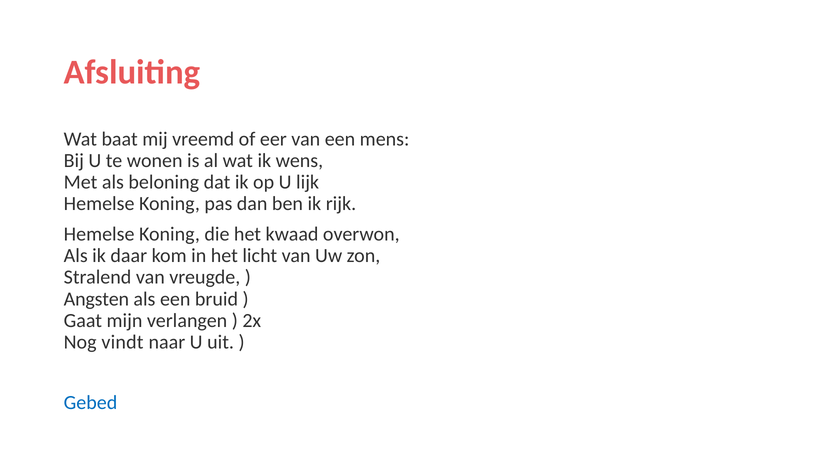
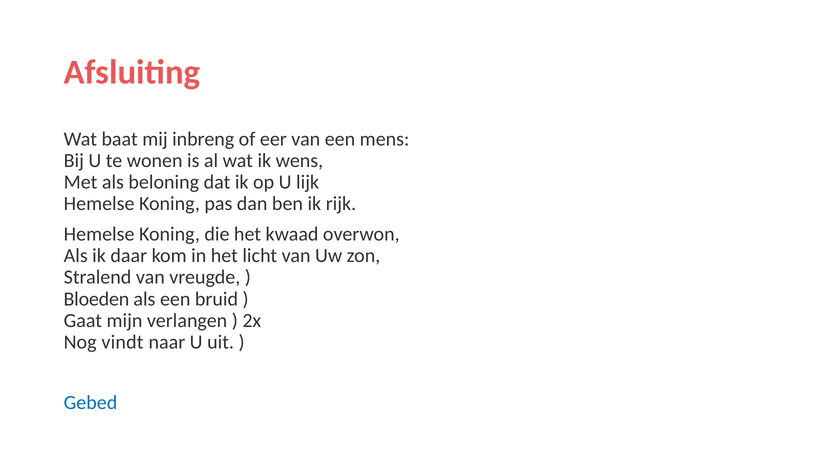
vreemd: vreemd -> inbreng (203, 139)
Angsten: Angsten -> Bloeden (96, 299)
